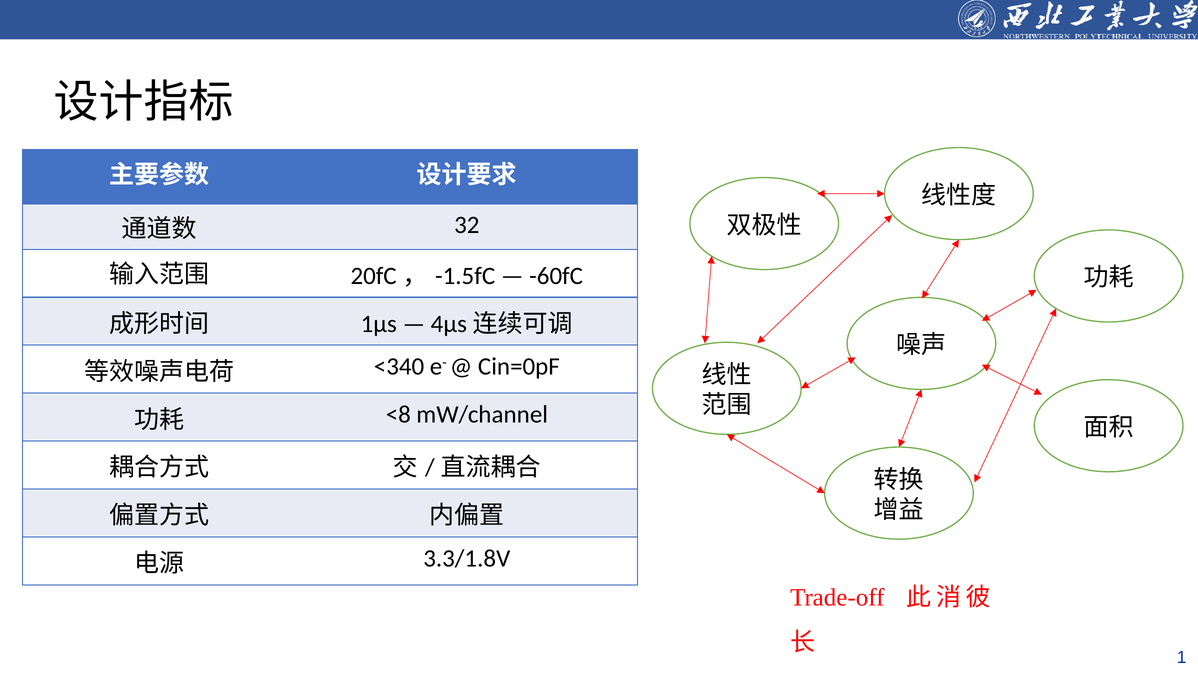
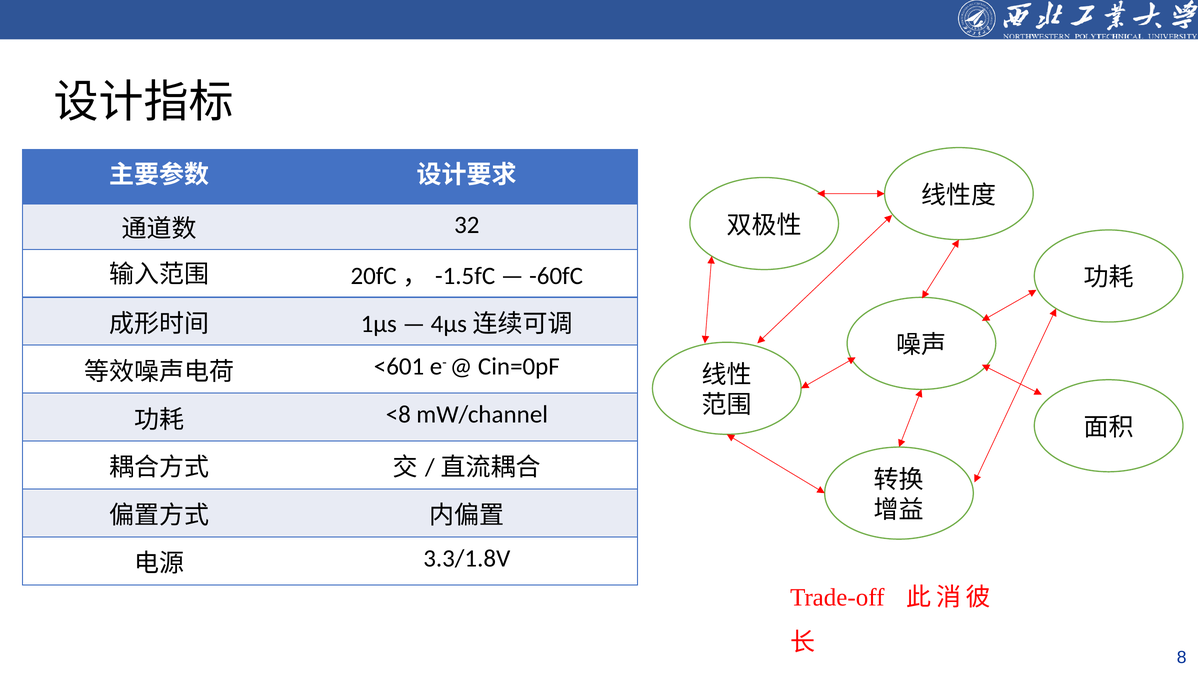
<340: <340 -> <601 (399, 367)
1: 1 -> 8 (1182, 657)
